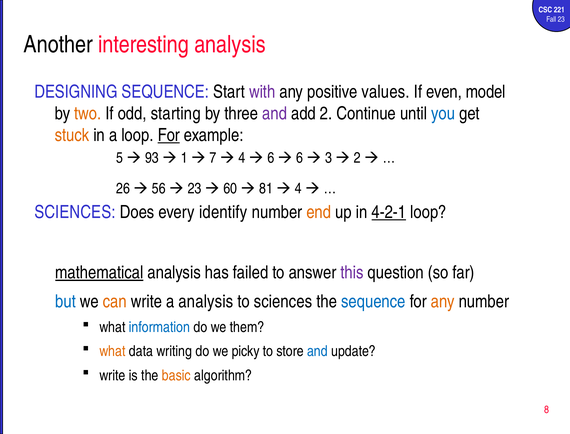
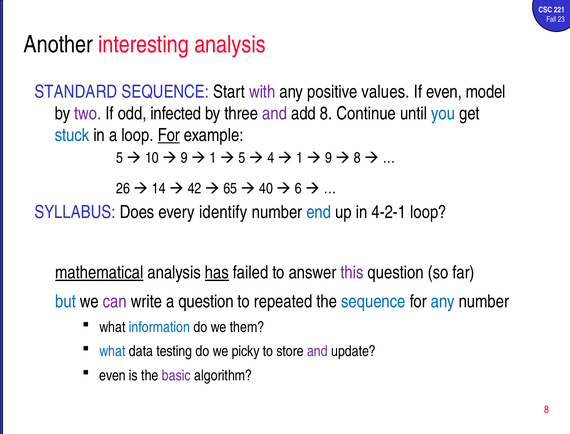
DESIGNING: DESIGNING -> STANDARD (76, 92)
two colour: orange -> purple (88, 113)
starting: starting -> infected (176, 113)
add 2: 2 -> 8 (326, 113)
stuck colour: orange -> blue (72, 135)
93: 93 -> 10 (152, 158)
1: 1 -> 9 (184, 158)
7: 7 -> 1 (213, 158)
4: 4 -> 5 (242, 158)
6: 6 -> 4 (271, 158)
6: 6 -> 1 (300, 158)
3: 3 -> 9 (329, 158)
2: 2 -> 8 (357, 158)
56: 56 -> 14 (159, 189)
23: 23 -> 42 (195, 189)
60: 60 -> 65 (230, 189)
81: 81 -> 40 (266, 189)
4: 4 -> 6 (298, 189)
SCIENCES: SCIENCES -> SYLLABUS (75, 212)
end colour: orange -> blue (319, 212)
4-2-1 underline: present -> none (389, 212)
has underline: none -> present (217, 273)
can colour: orange -> purple (115, 302)
a analysis: analysis -> question (206, 302)
to sciences: sciences -> repeated (283, 302)
any colour: orange -> blue (443, 302)
what colour: orange -> blue (112, 352)
writing: writing -> testing (174, 352)
and colour: blue -> purple (317, 352)
write: write -> even (112, 376)
basic colour: orange -> purple (176, 376)
